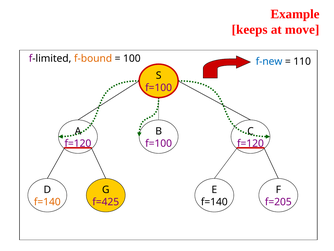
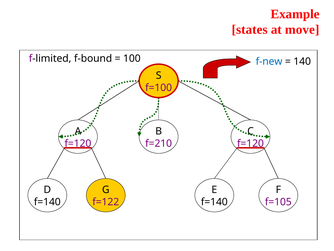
keeps: keeps -> states (250, 30)
f-bound colour: orange -> black (93, 58)
110: 110 -> 140 (302, 61)
f=100: f=100 -> f=210 (159, 143)
f=140 colour: orange -> black (47, 202)
f=425: f=425 -> f=122 (106, 202)
f=205: f=205 -> f=105 (278, 202)
